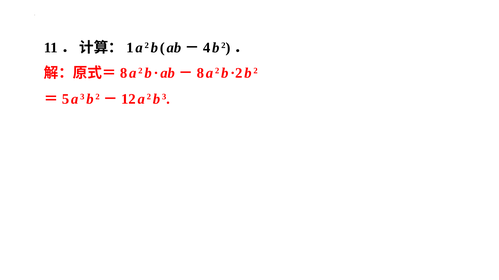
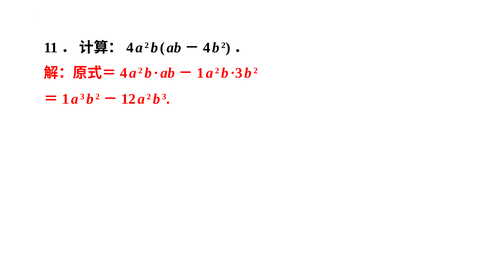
1: 1 -> 4 (130, 48)
8: 8 -> 4 (124, 73)
8: 8 -> 1 (200, 73)
·2: ·2 -> ·3 (236, 73)
5: 5 -> 1 (65, 99)
